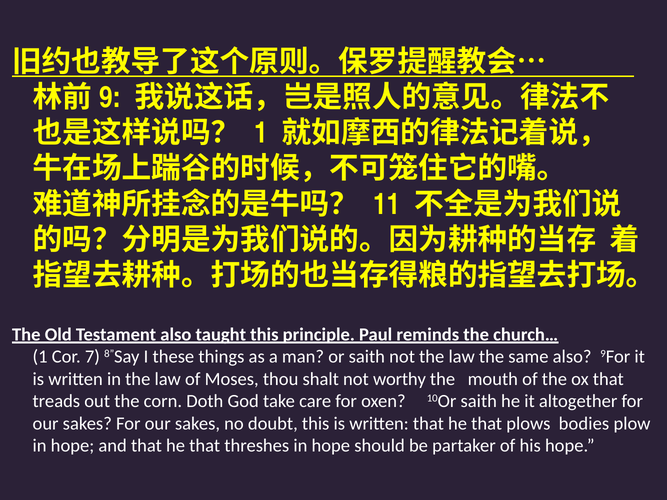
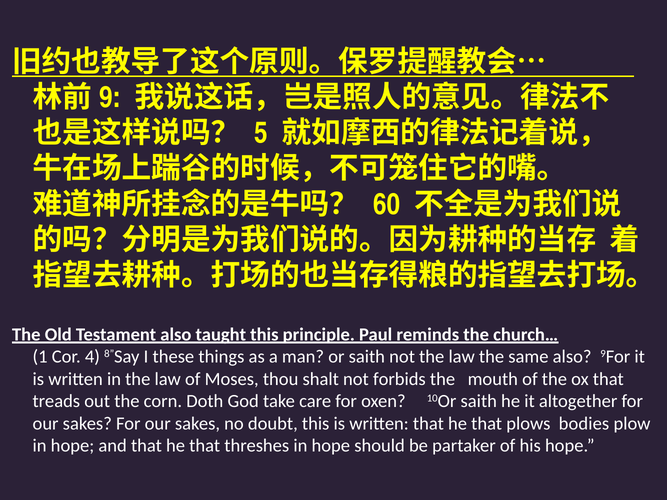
1: 1 -> 5 (261, 133)
11: 11 -> 60 (387, 204)
7: 7 -> 4 (92, 357)
worthy: worthy -> forbids (399, 379)
